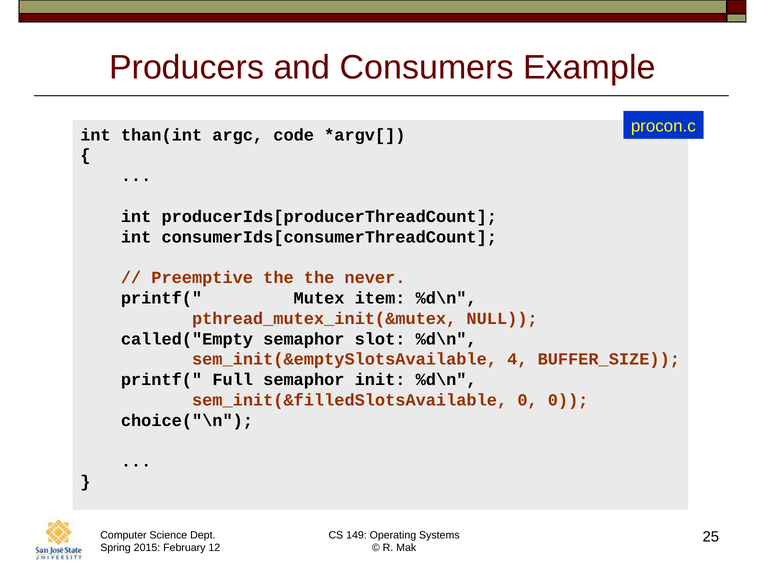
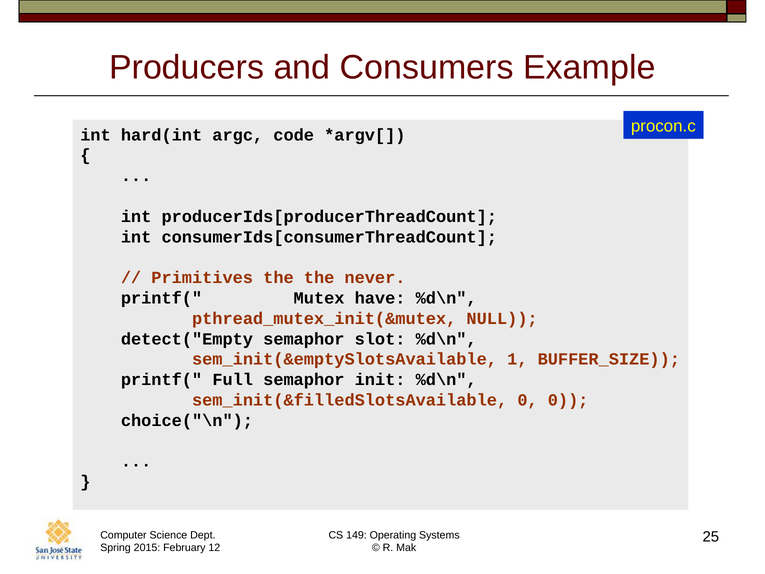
than(int: than(int -> hard(int (162, 135)
Preemptive: Preemptive -> Primitives (202, 278)
item: item -> have (380, 298)
called("Empty: called("Empty -> detect("Empty (187, 339)
4: 4 -> 1 (517, 359)
